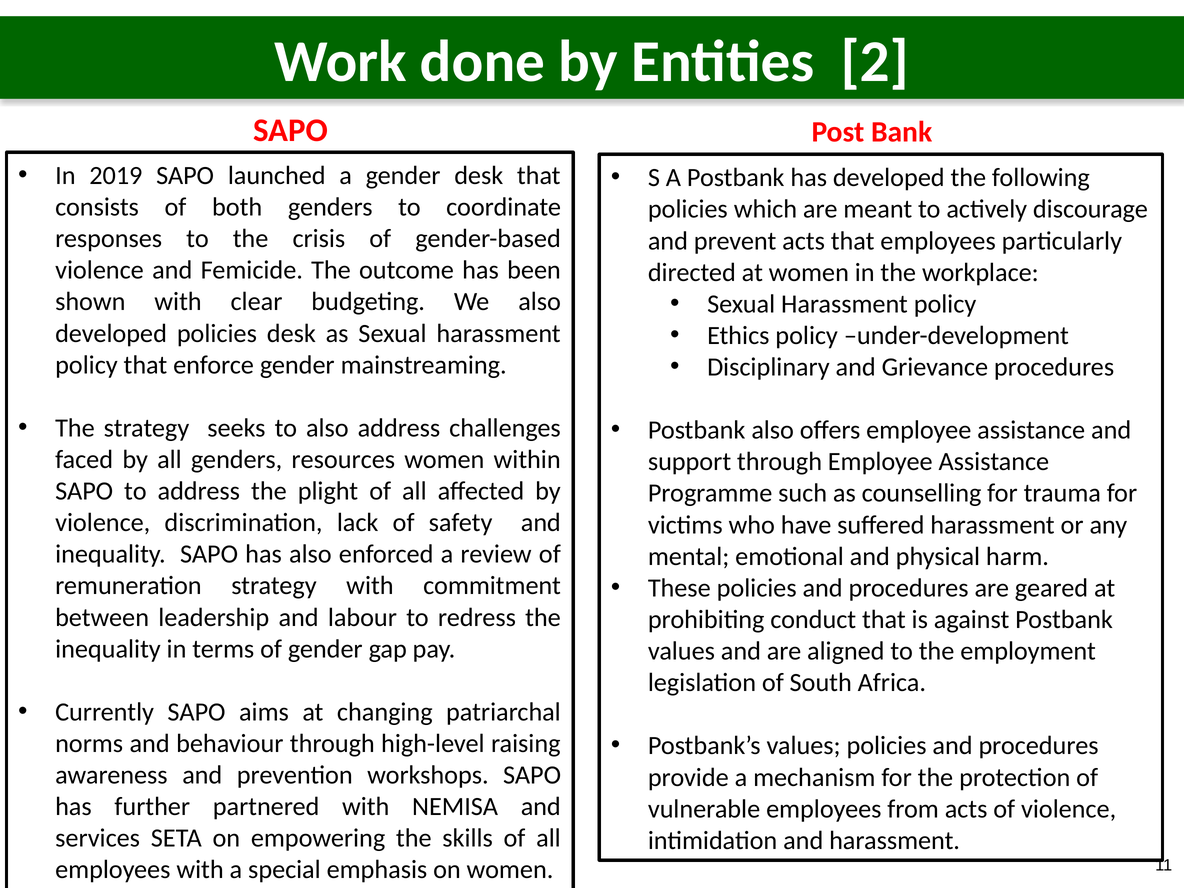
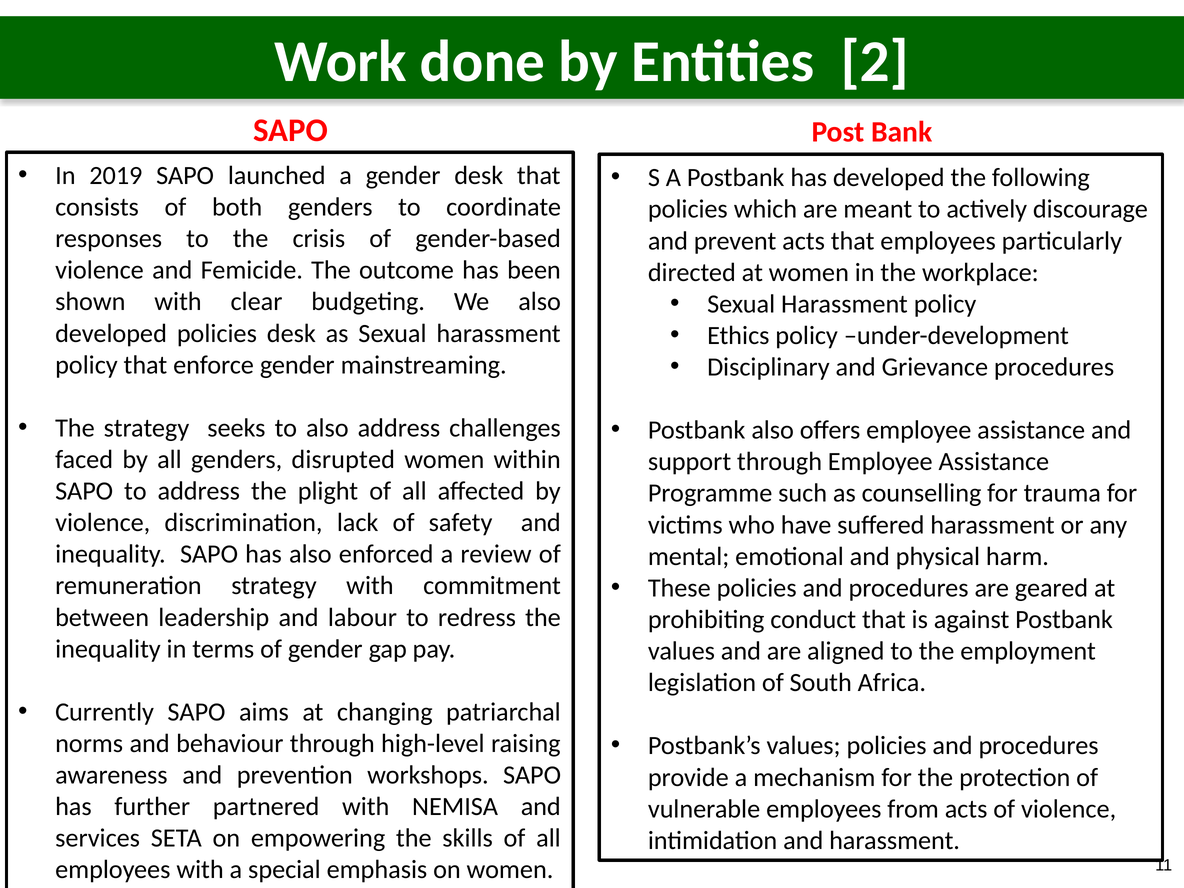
resources: resources -> disrupted (343, 460)
